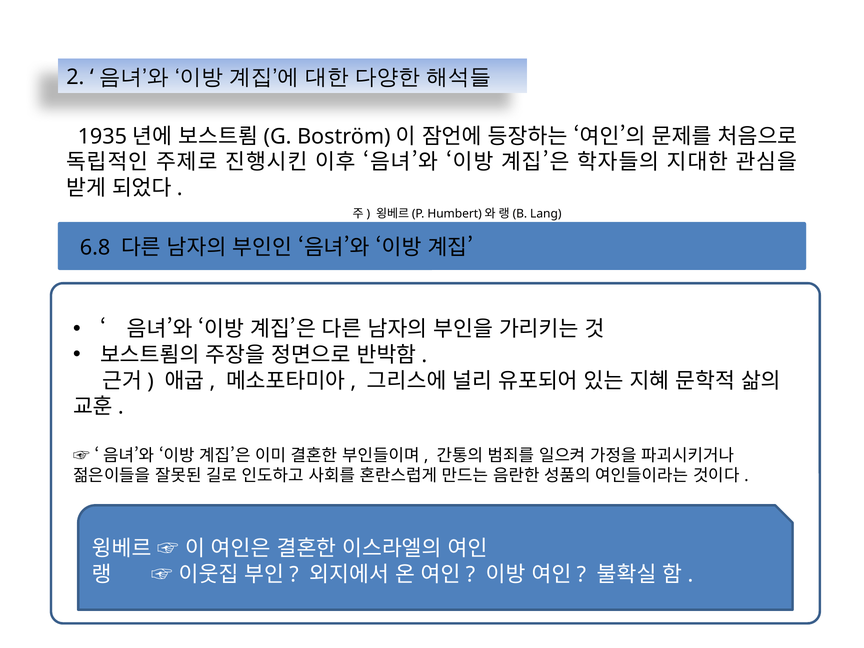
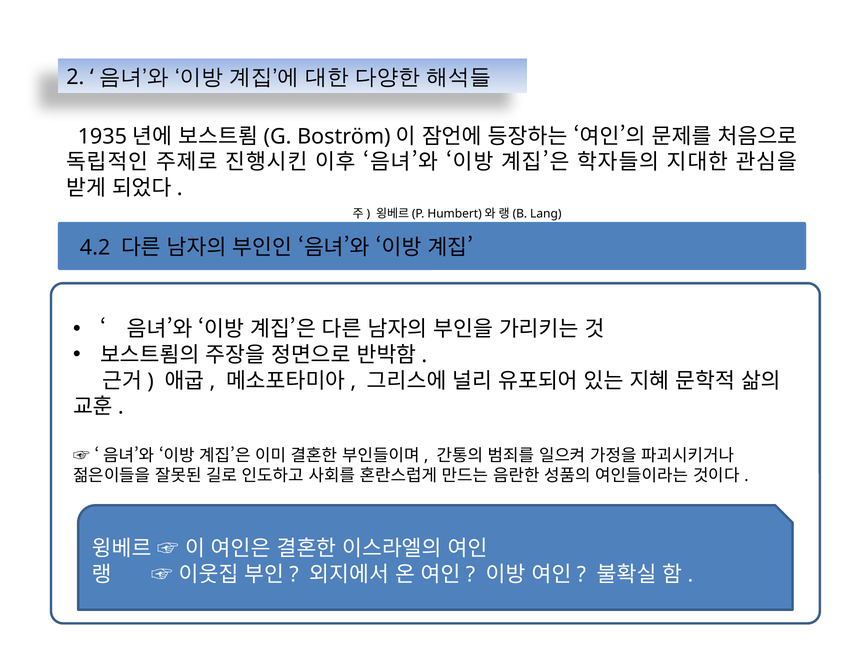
6.8: 6.8 -> 4.2 (95, 248)
